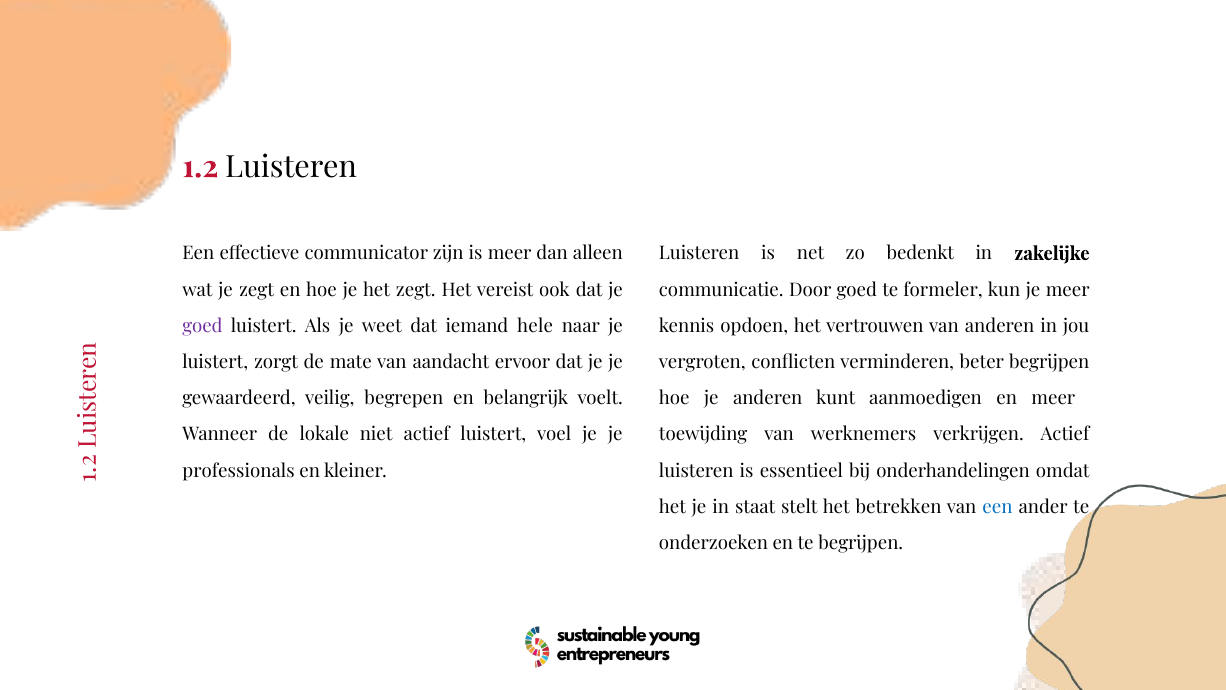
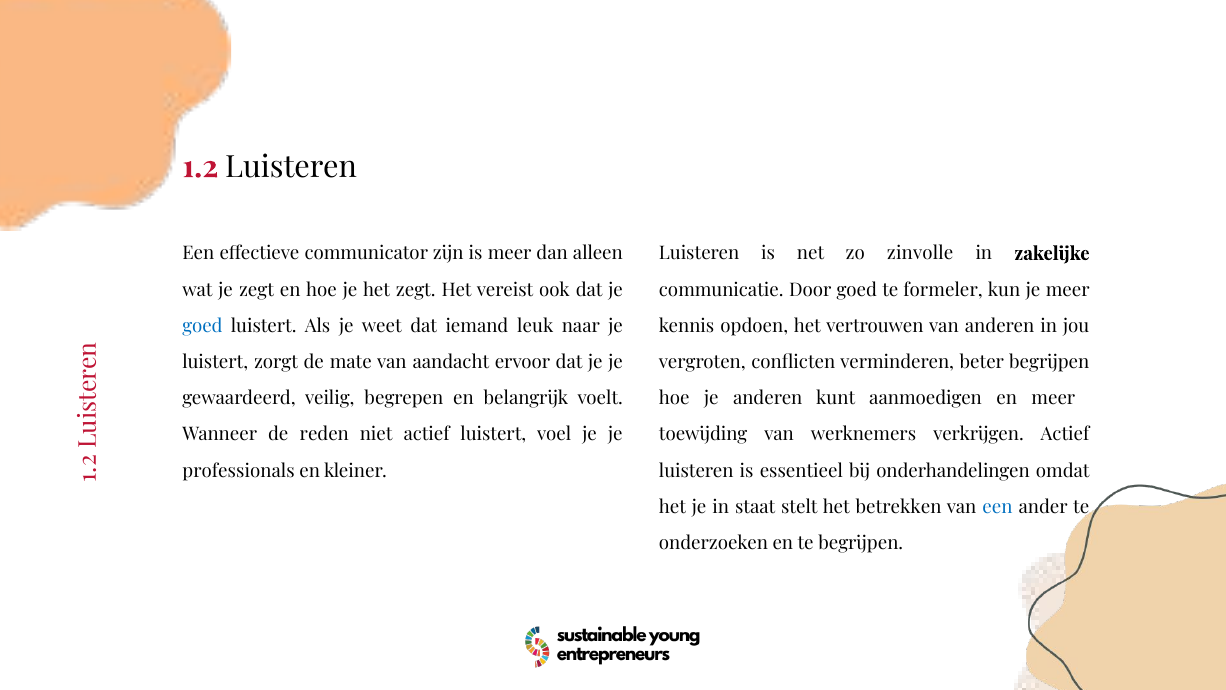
bedenkt: bedenkt -> zinvolle (920, 254)
goed colour: purple -> blue (202, 326)
hele: hele -> leuk (535, 326)
lokale: lokale -> reden (324, 434)
